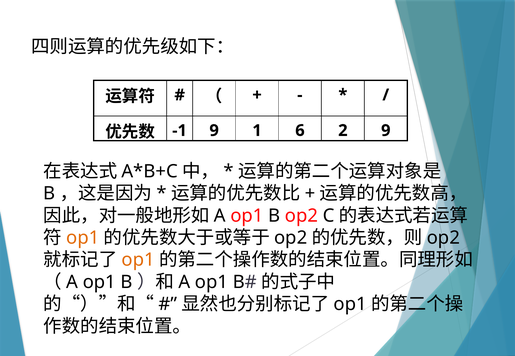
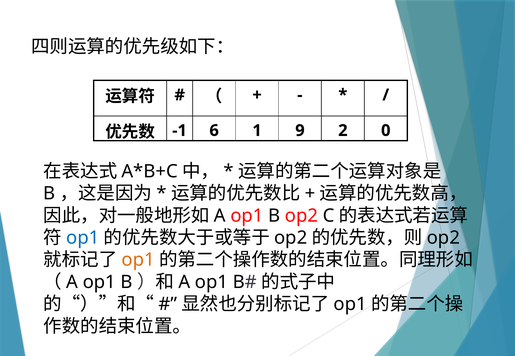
-1 9: 9 -> 6 (214, 131)
6: 6 -> 9 (300, 131)
2 9: 9 -> 0 (386, 131)
op1 colour: orange -> blue (83, 238)
